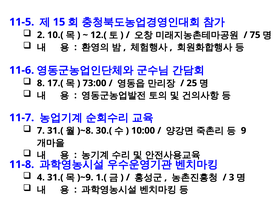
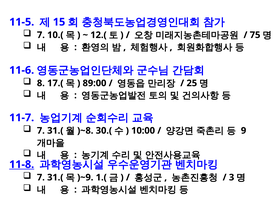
2: 2 -> 7 (41, 35)
73:00: 73:00 -> 89:00 (94, 83)
11-8 underline: none -> present (22, 165)
4: 4 -> 7 (41, 178)
